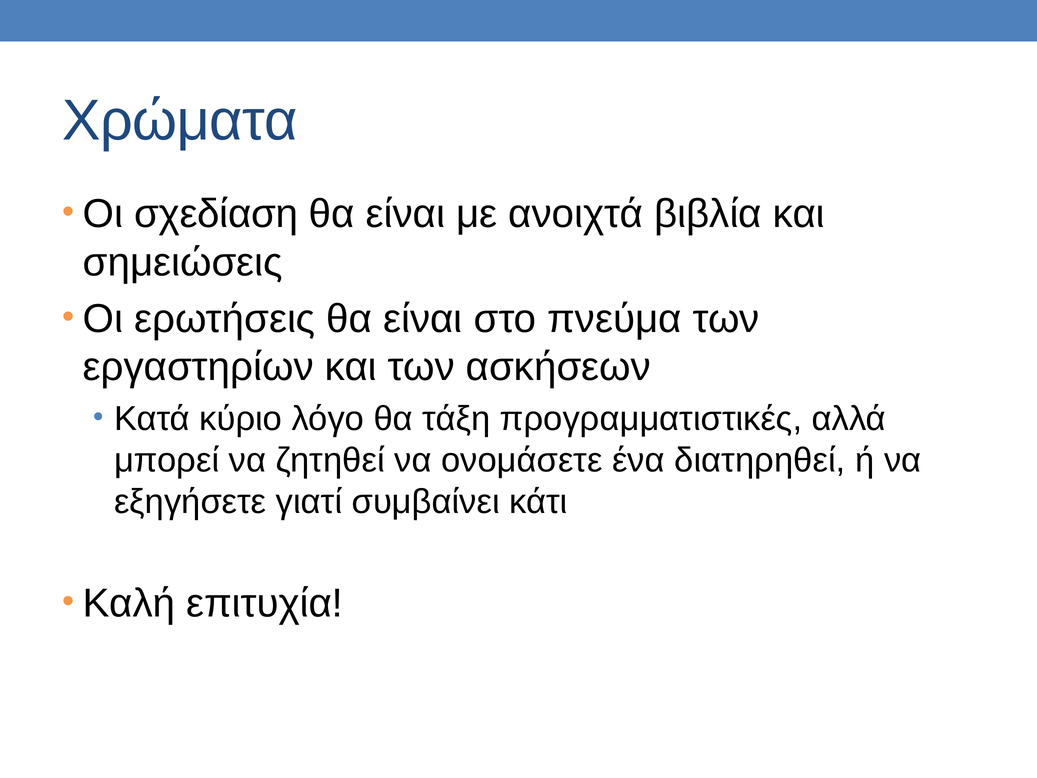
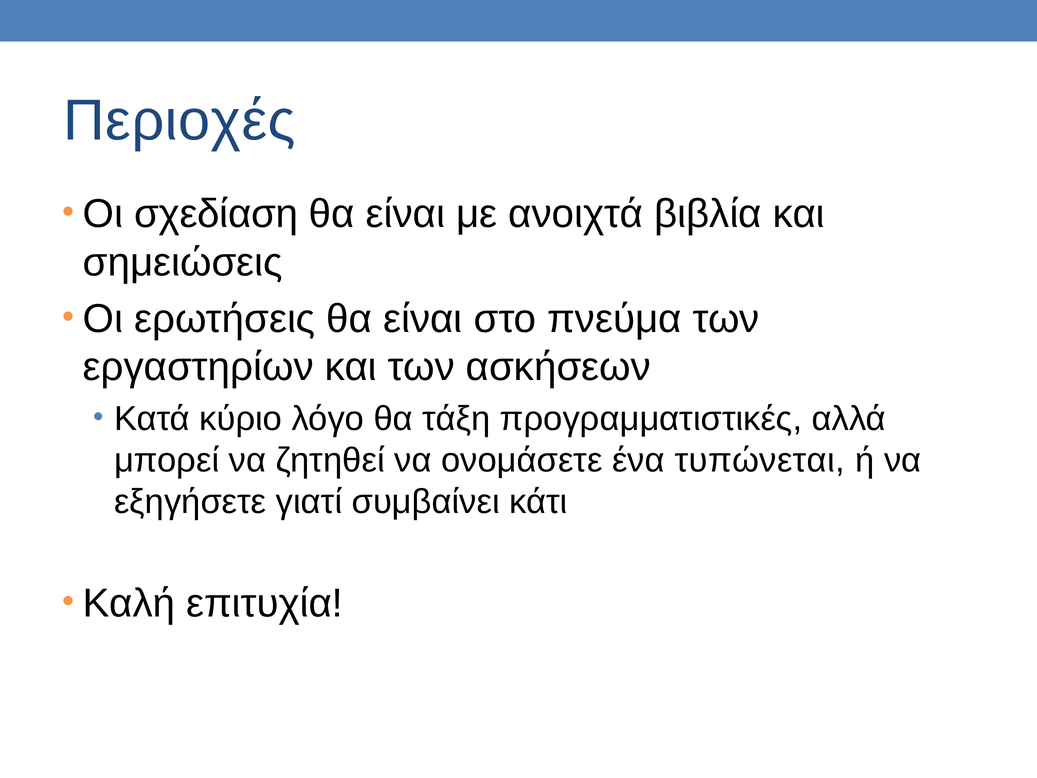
Χρώματα: Χρώματα -> Περιοχές (179, 121)
διατηρηθεί: διατηρηθεί -> τυπώνεται (760, 460)
